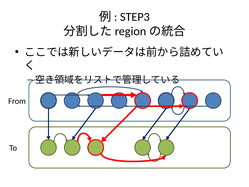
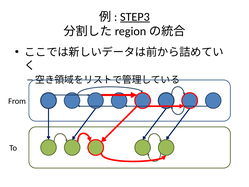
STEP3 underline: none -> present (135, 17)
